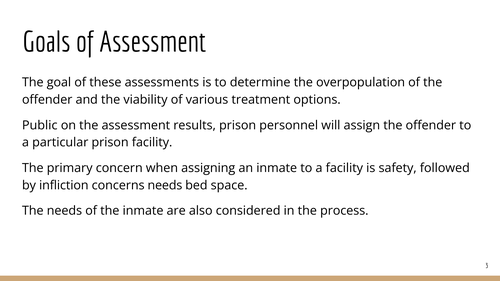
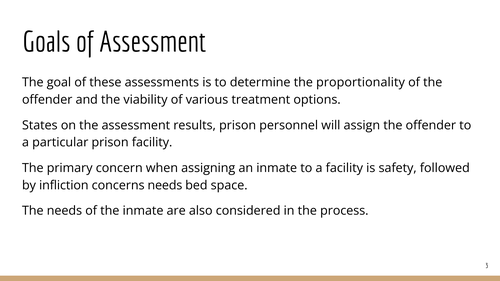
overpopulation: overpopulation -> proportionality (360, 83)
Public: Public -> States (40, 125)
